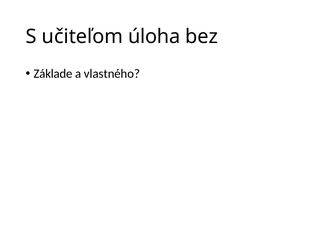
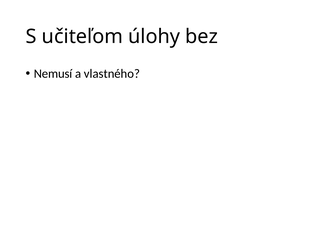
úloha: úloha -> úlohy (154, 37)
Základe: Základe -> Nemusí (53, 73)
